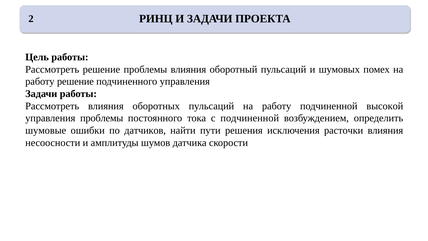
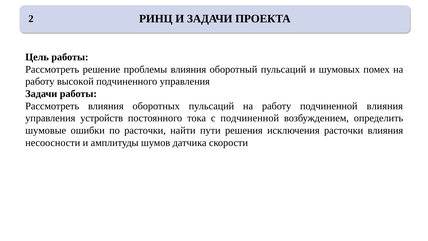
работу решение: решение -> высокой (75, 81)
подчиненной высокой: высокой -> влияния (385, 106)
управления проблемы: проблемы -> устройств (102, 118)
по датчиков: датчиков -> расточки (145, 130)
